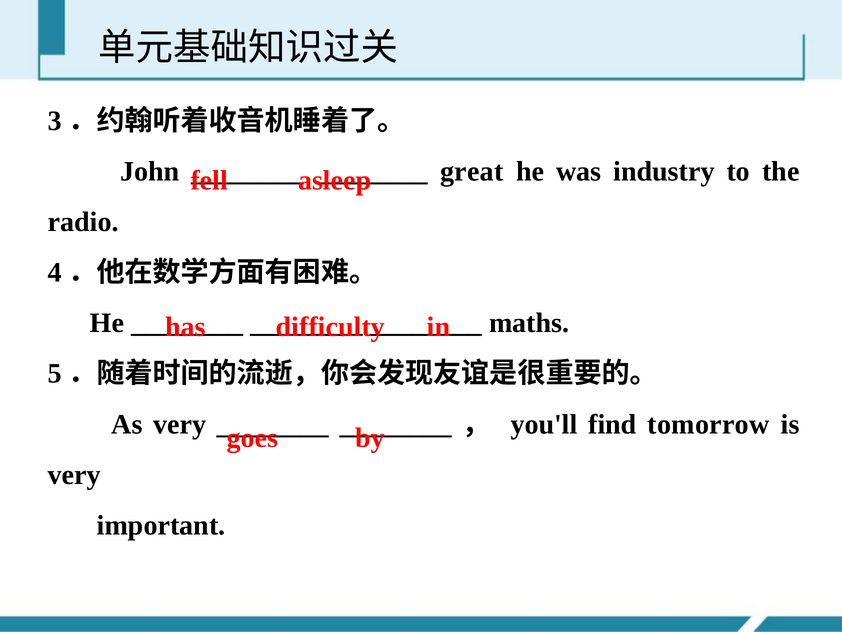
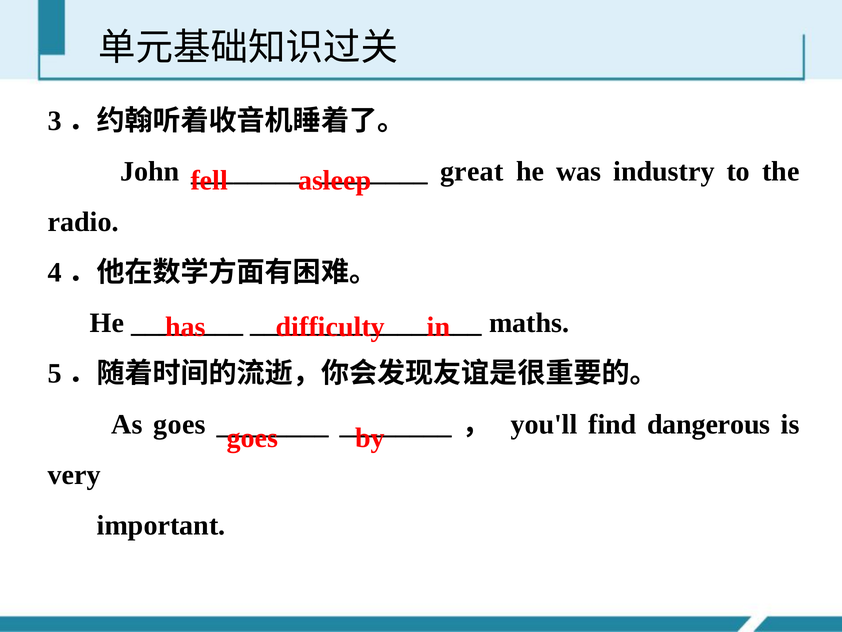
As very: very -> goes (180, 424)
tomorrow: tomorrow -> dangerous (709, 424)
